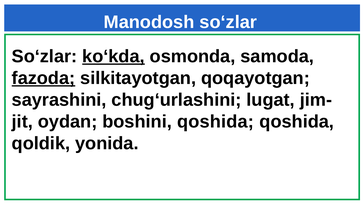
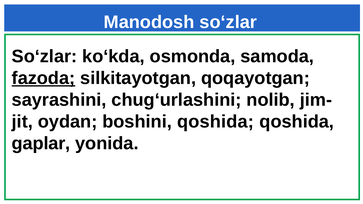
ko‘kda underline: present -> none (113, 56)
lugat: lugat -> nolib (271, 100)
qoldik: qoldik -> gaplar (41, 144)
